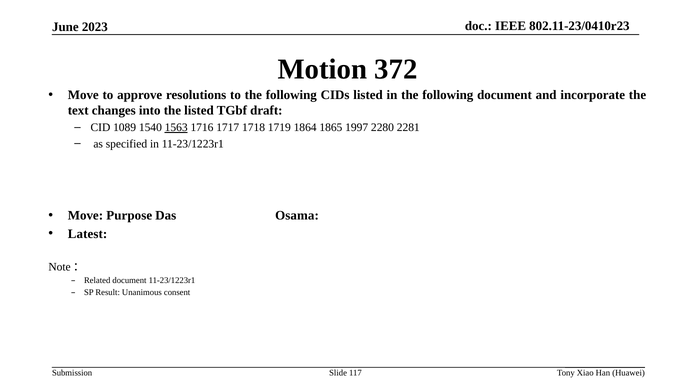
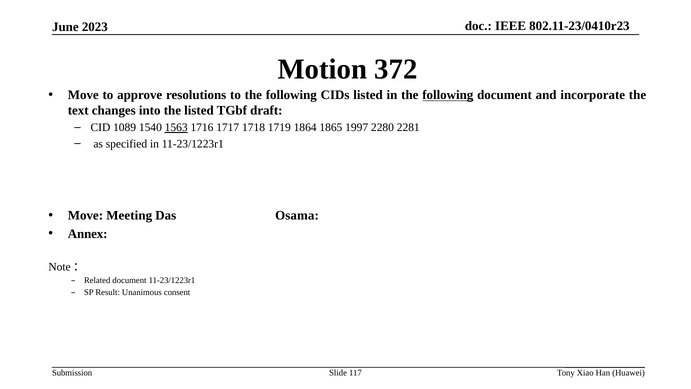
following underline: none -> present (448, 95)
Purpose: Purpose -> Meeting (129, 215)
Latest: Latest -> Annex (88, 234)
